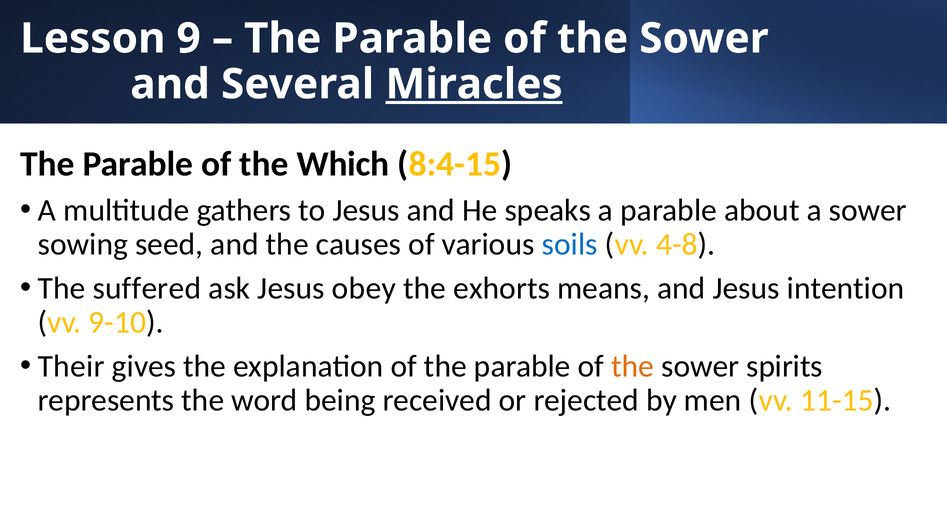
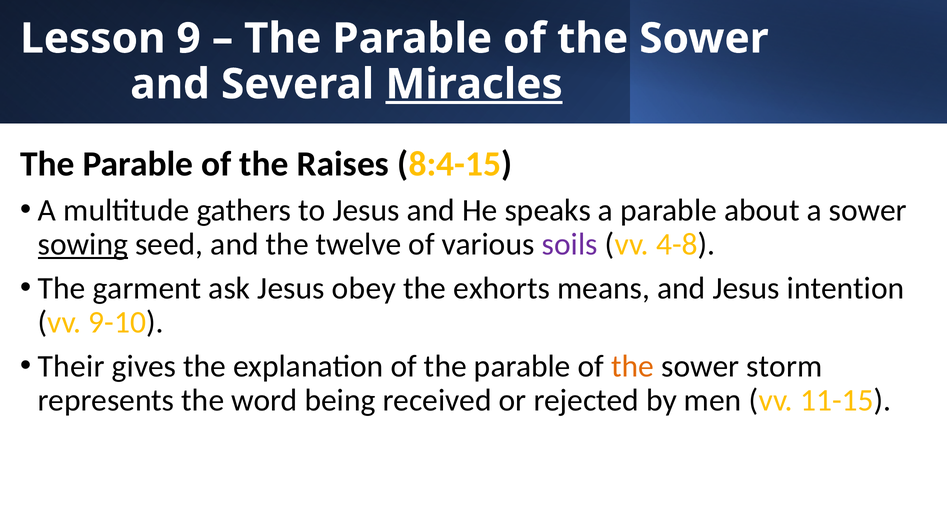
Which: Which -> Raises (343, 164)
sowing underline: none -> present (83, 245)
causes: causes -> twelve (359, 245)
soils colour: blue -> purple (570, 245)
suffered: suffered -> garment (147, 289)
spirits: spirits -> storm (784, 367)
